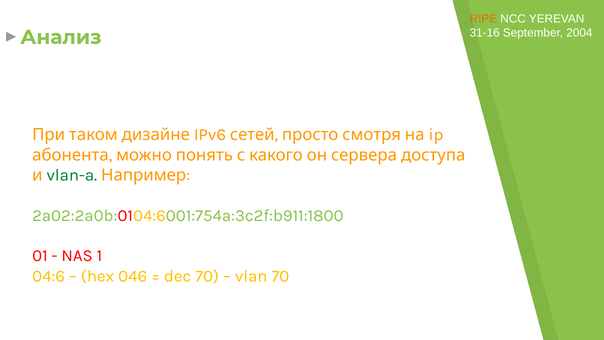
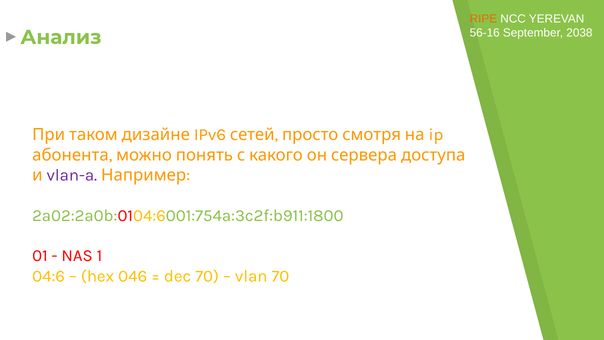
31-16: 31-16 -> 56-16 (485, 33)
2004: 2004 -> 2038 (579, 33)
vlan-a colour: green -> purple (72, 175)
